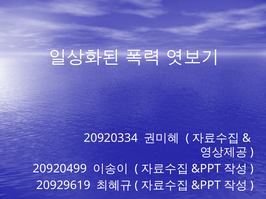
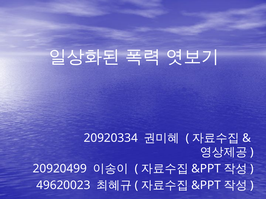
20929619: 20929619 -> 49620023 (63, 186)
